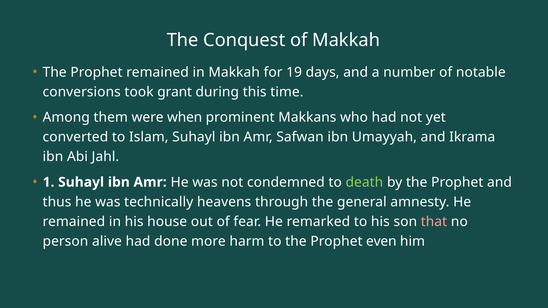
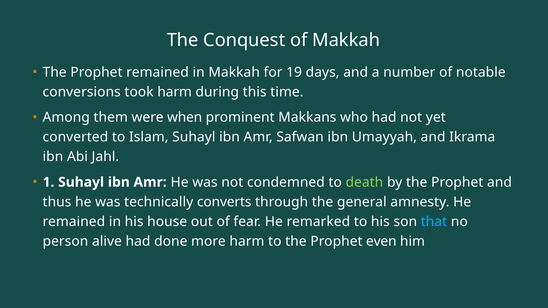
took grant: grant -> harm (175, 92)
heavens: heavens -> converts (224, 202)
that colour: pink -> light blue (434, 222)
